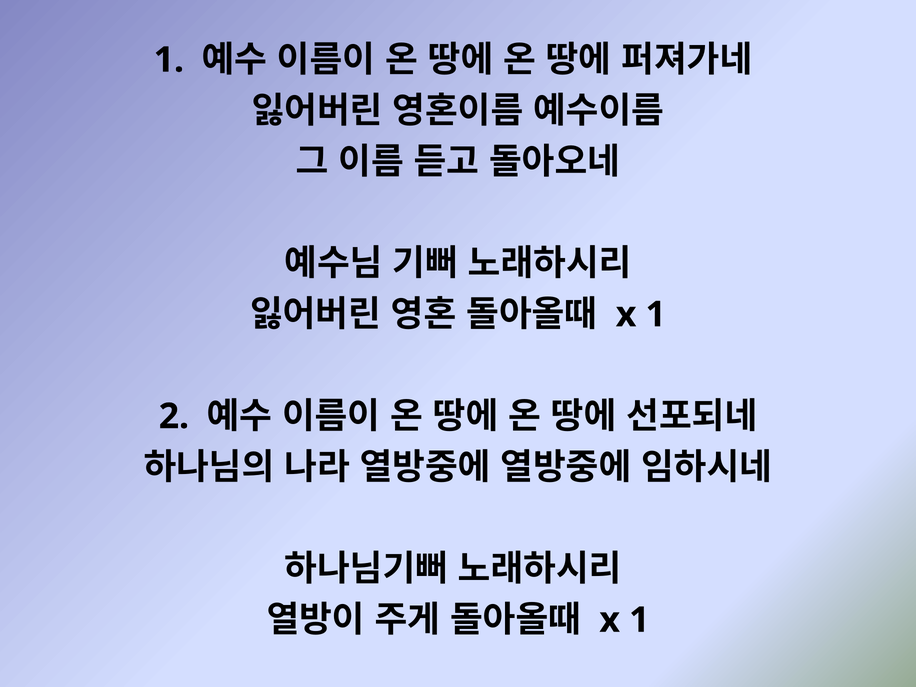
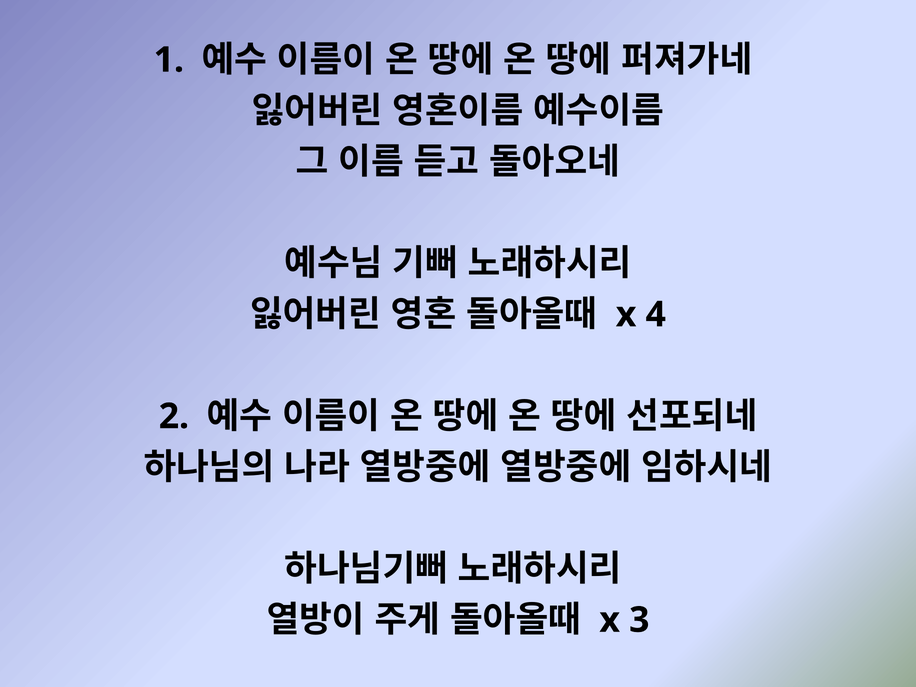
1: 1 -> 4 (656, 315)
1: 1 -> 3 (639, 620)
